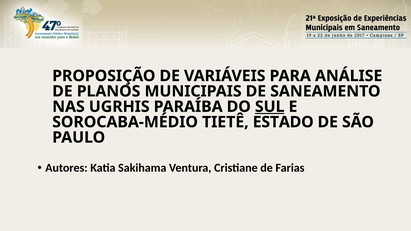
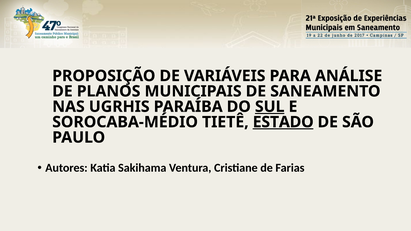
ESTADO underline: none -> present (283, 122)
